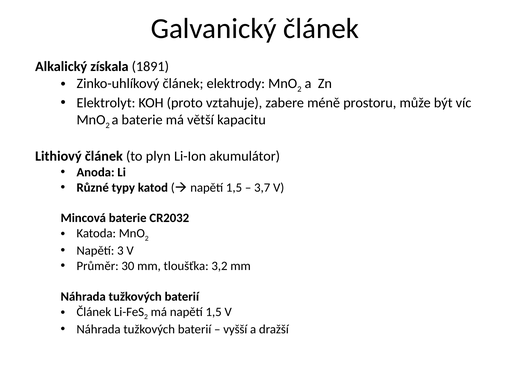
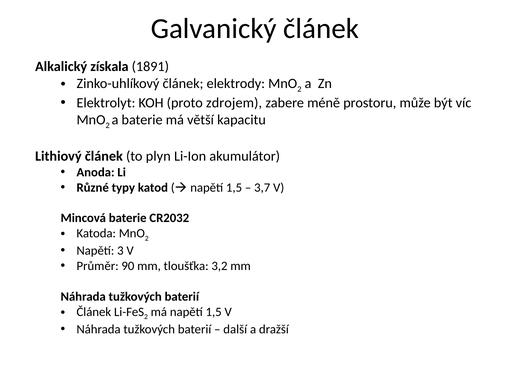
vztahuje: vztahuje -> zdrojem (234, 103)
30: 30 -> 90 (128, 266)
vyšší: vyšší -> další (235, 330)
